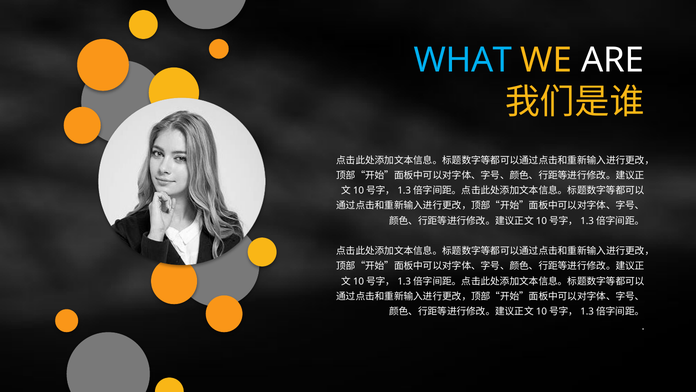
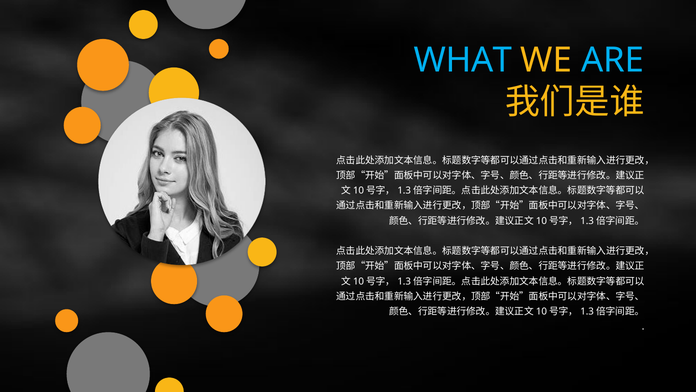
ARE colour: white -> light blue (613, 60)
